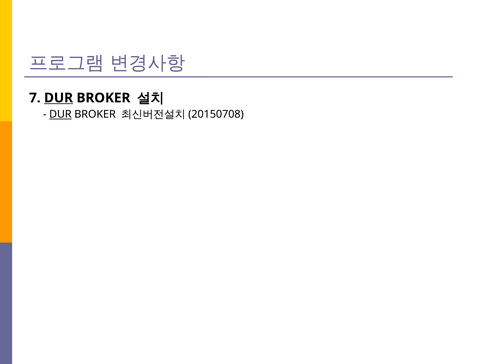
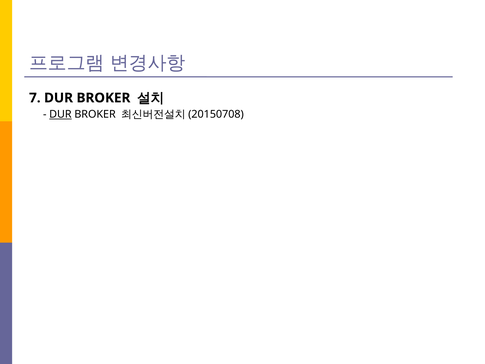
DUR underline: present -> none (59, 98)
